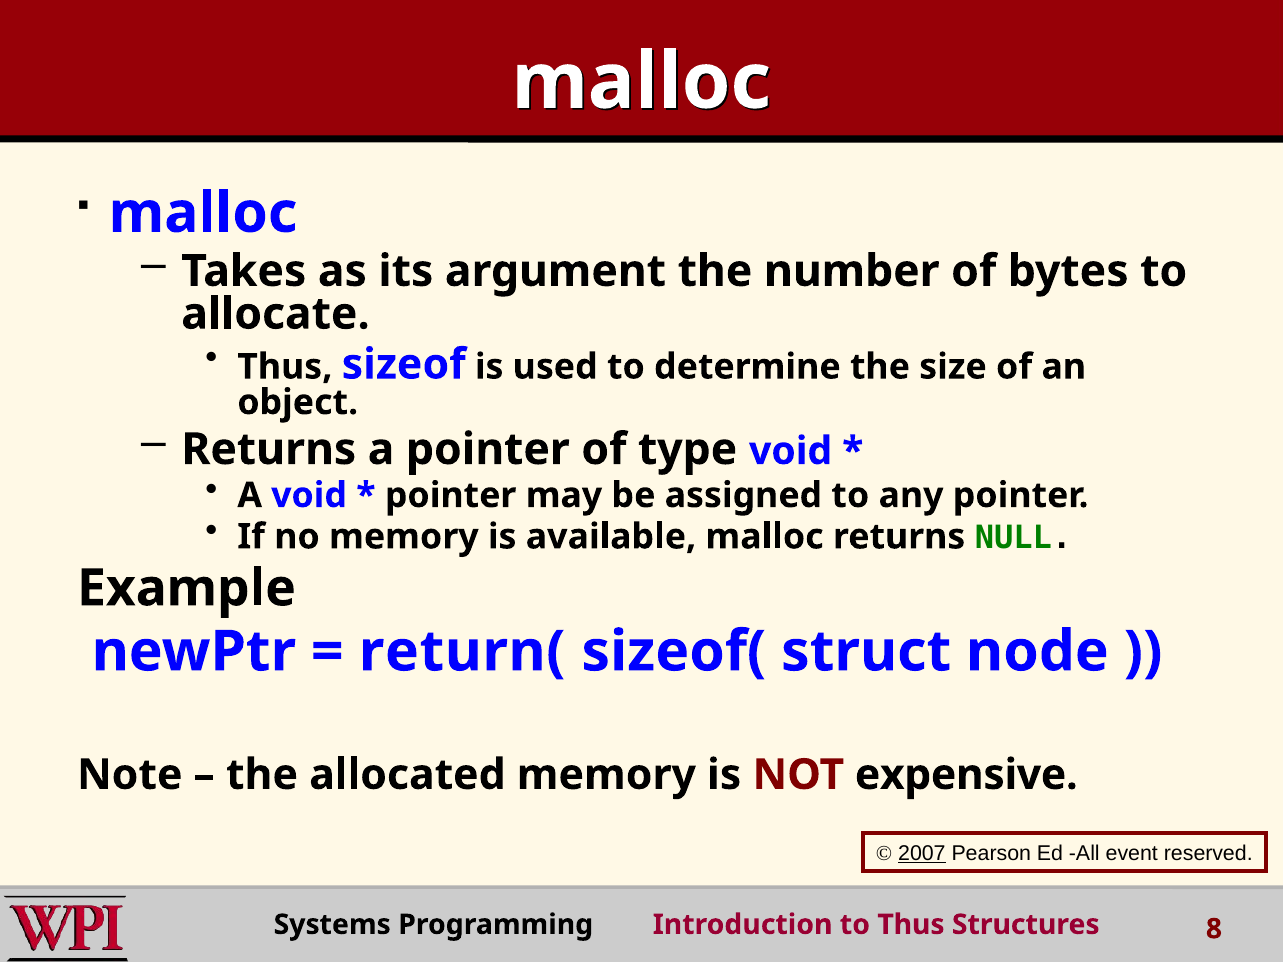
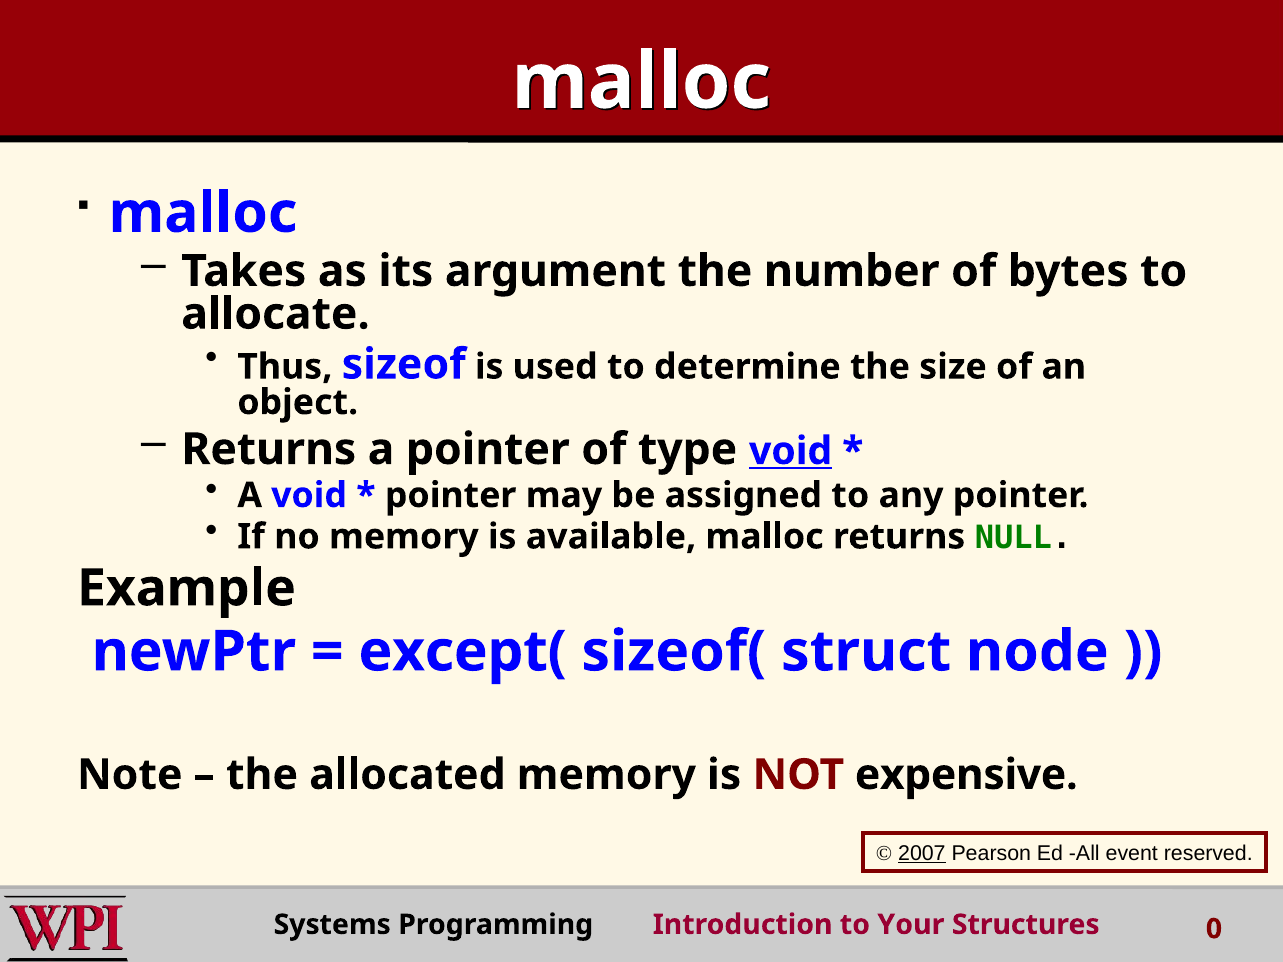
void underline: none -> present (791, 451)
return(: return( -> except( (463, 652)
to Thus: Thus -> Your (911, 925)
8: 8 -> 0 (1214, 929)
